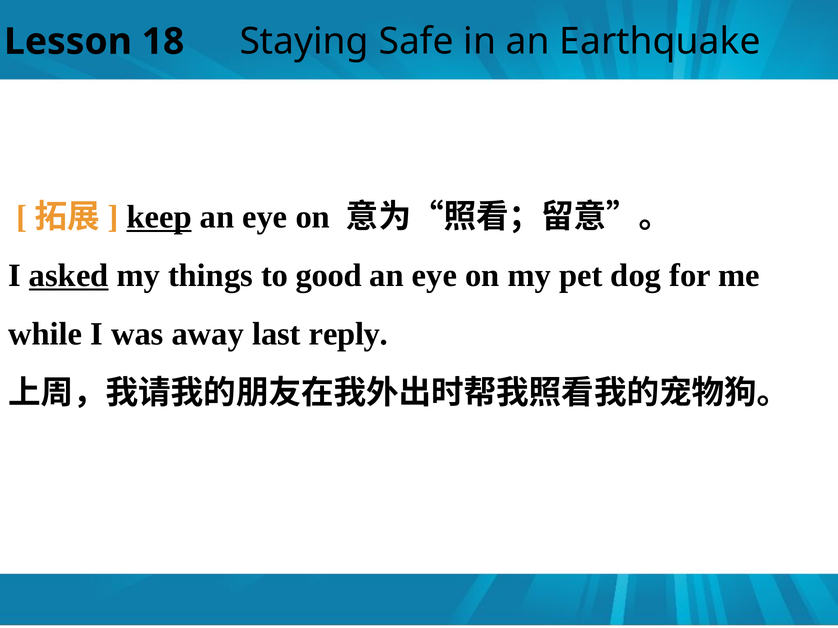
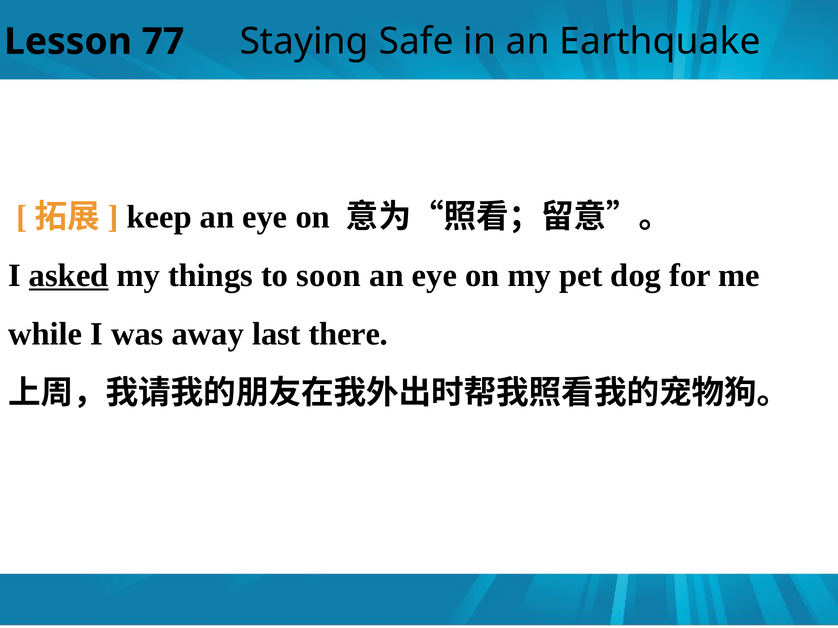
18: 18 -> 77 (163, 42)
keep underline: present -> none (159, 217)
good: good -> soon (329, 276)
reply: reply -> there (348, 334)
